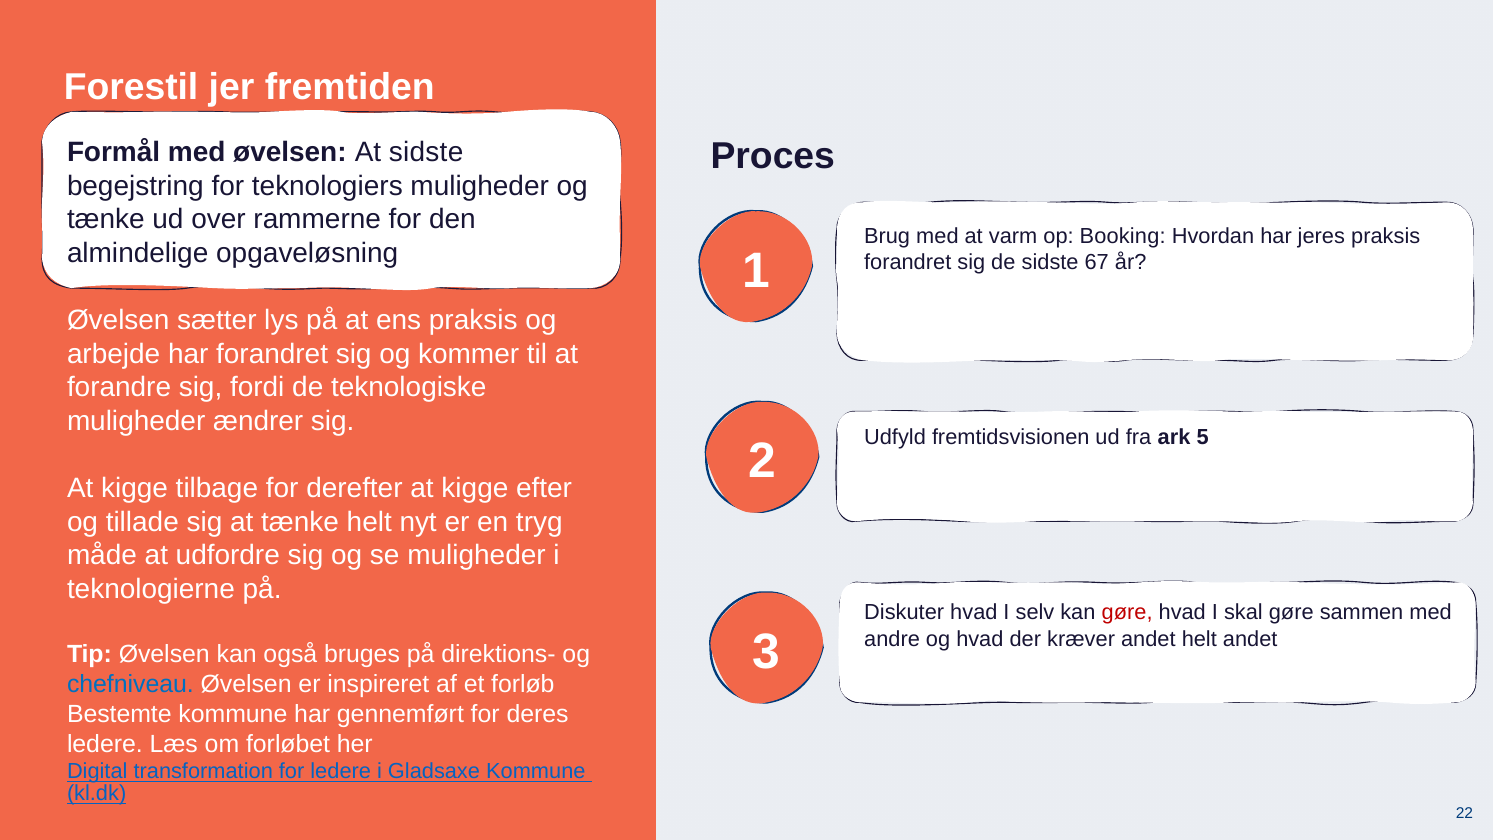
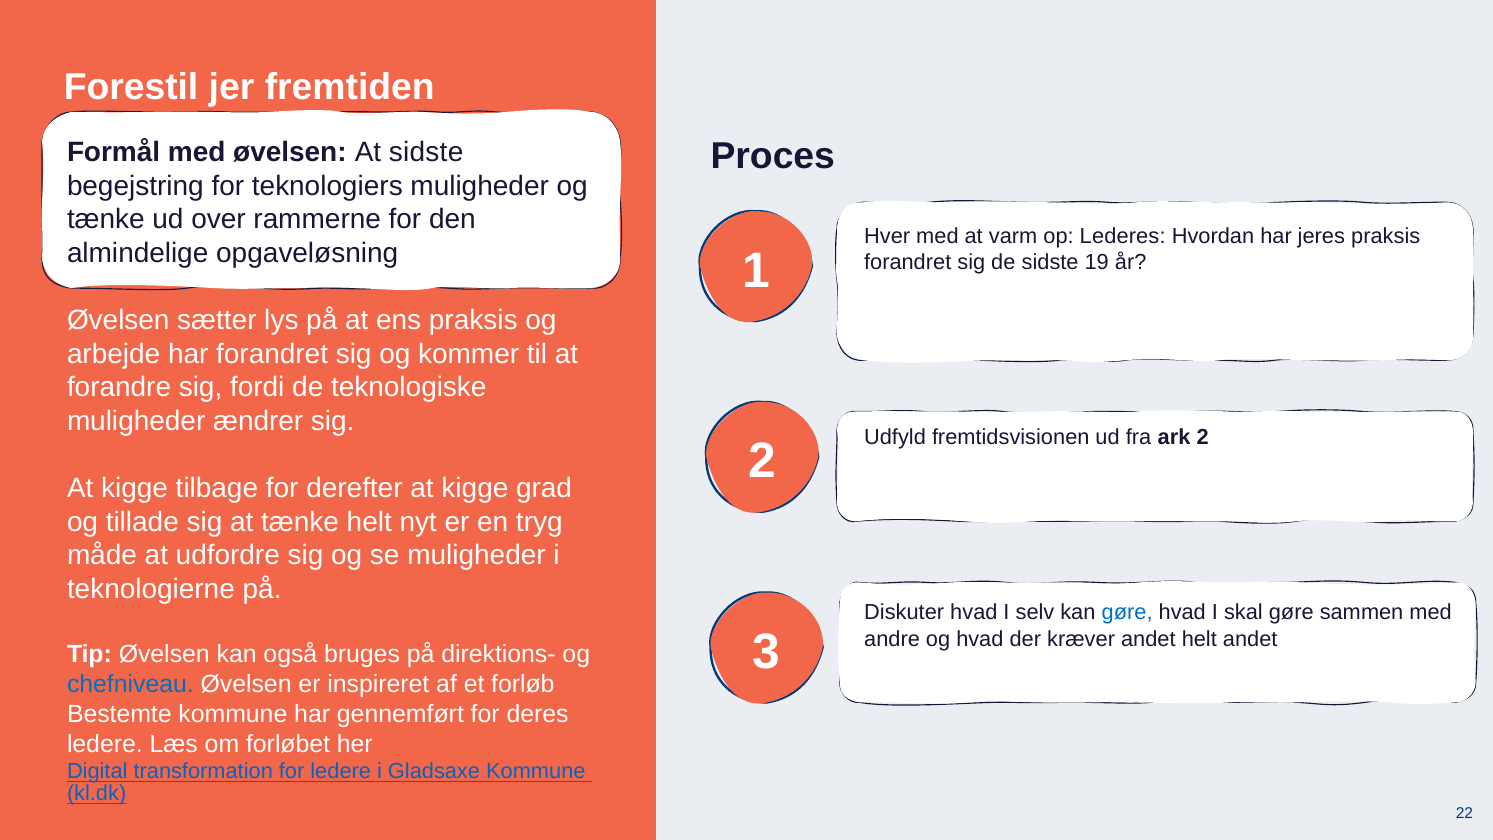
Brug: Brug -> Hver (887, 236)
Booking: Booking -> Lederes (1123, 236)
67: 67 -> 19 (1097, 262)
ark 5: 5 -> 2 (1203, 437)
efter: efter -> grad (544, 488)
gøre colour: red -> blue (1127, 613)
